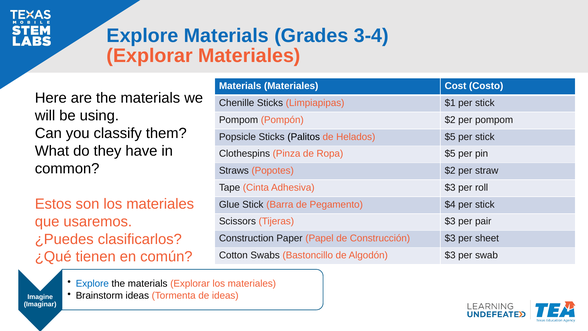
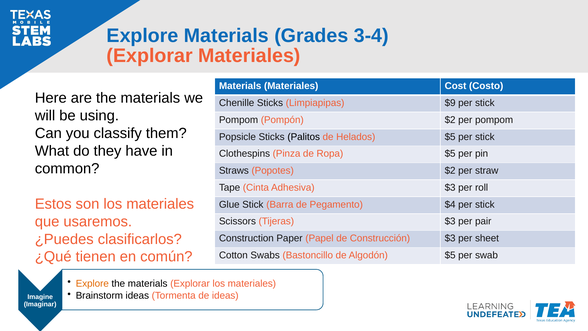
$1: $1 -> $9 (450, 103)
Algodón $3: $3 -> $5 (450, 255)
Explore colour: blue -> orange (92, 283)
